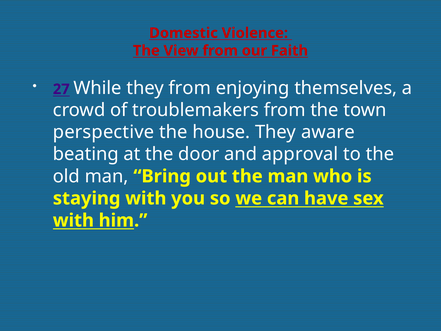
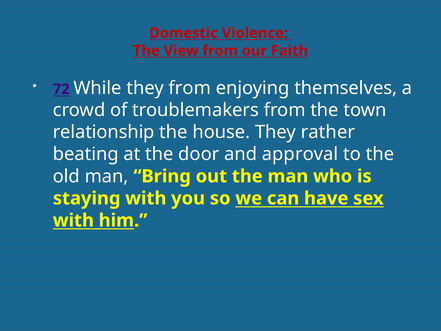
27: 27 -> 72 (61, 89)
perspective: perspective -> relationship (104, 132)
aware: aware -> rather (328, 132)
